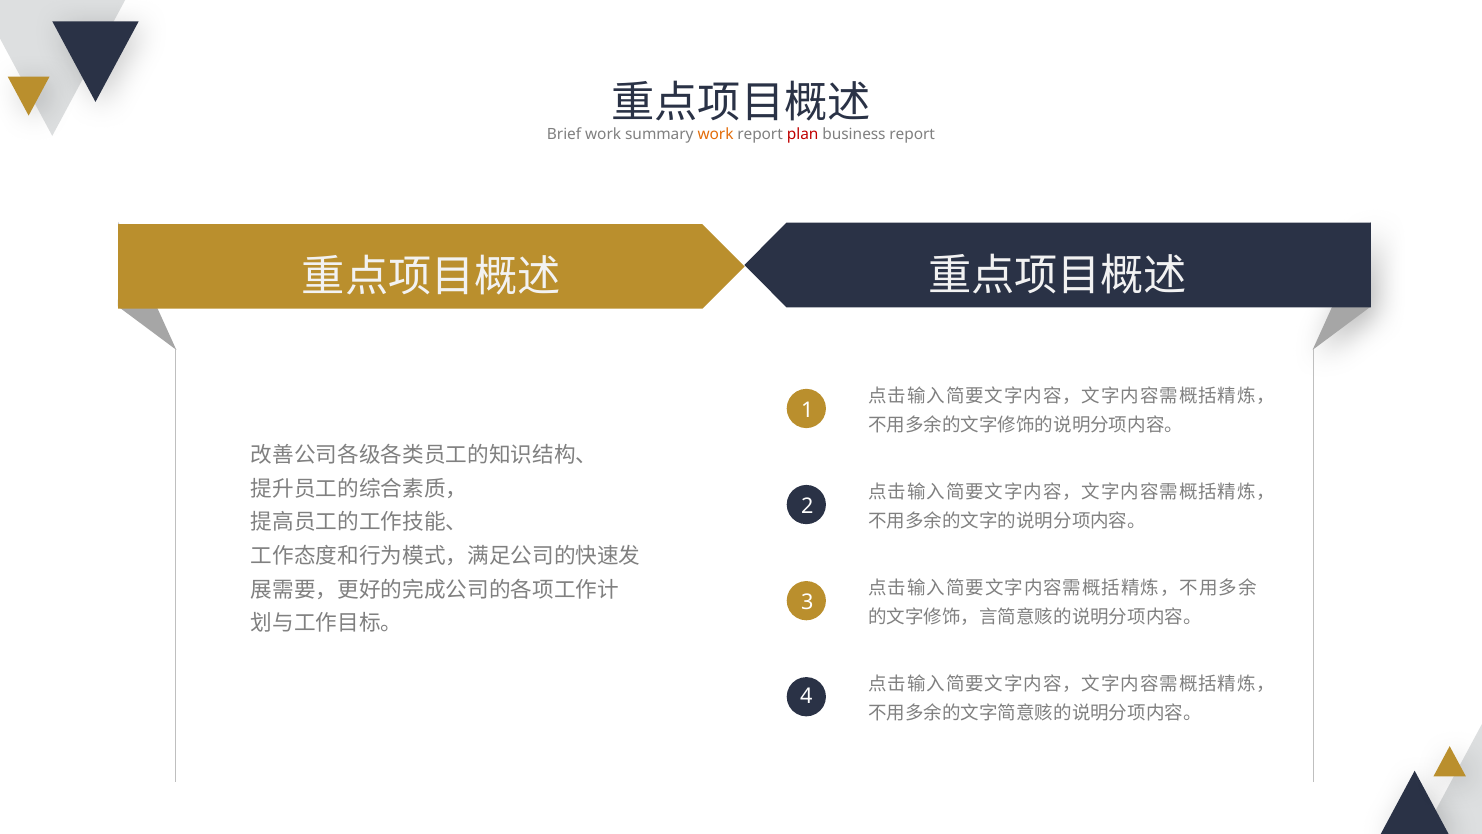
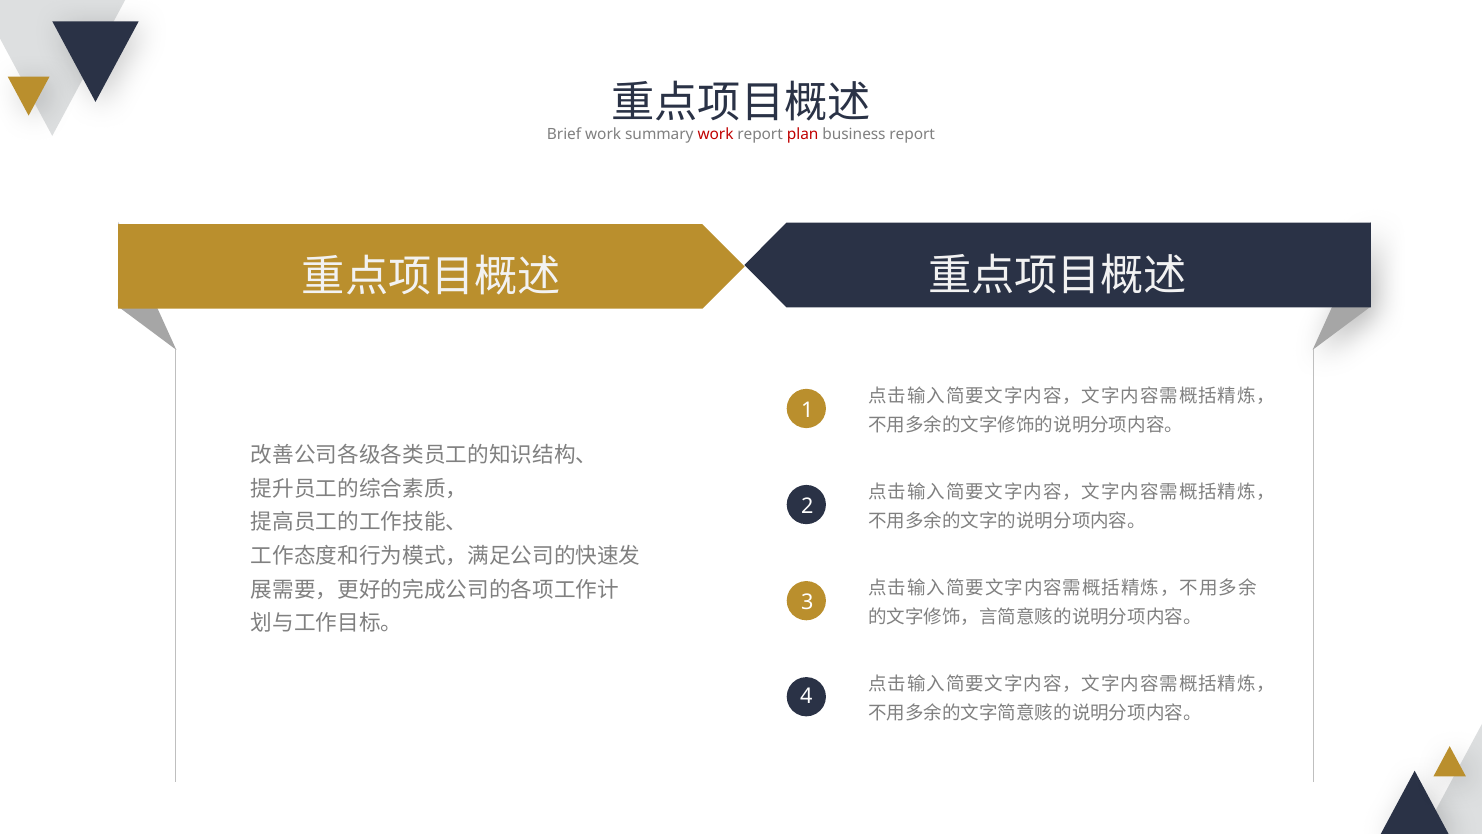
work colour: orange -> red (716, 134)
